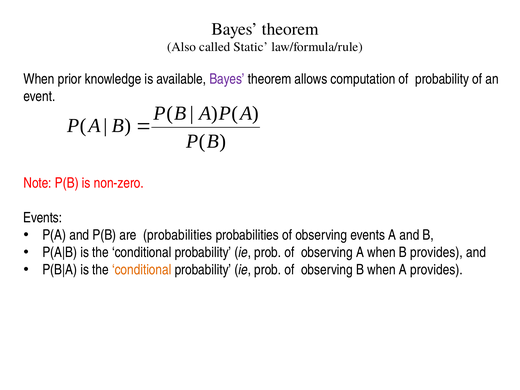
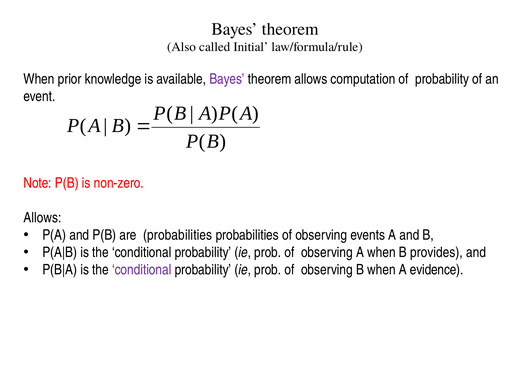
Static: Static -> Initial (251, 47)
Events: Events -> Allows (43, 218)
conditional colour: orange -> purple (142, 270)
A provides: provides -> evidence (437, 270)
